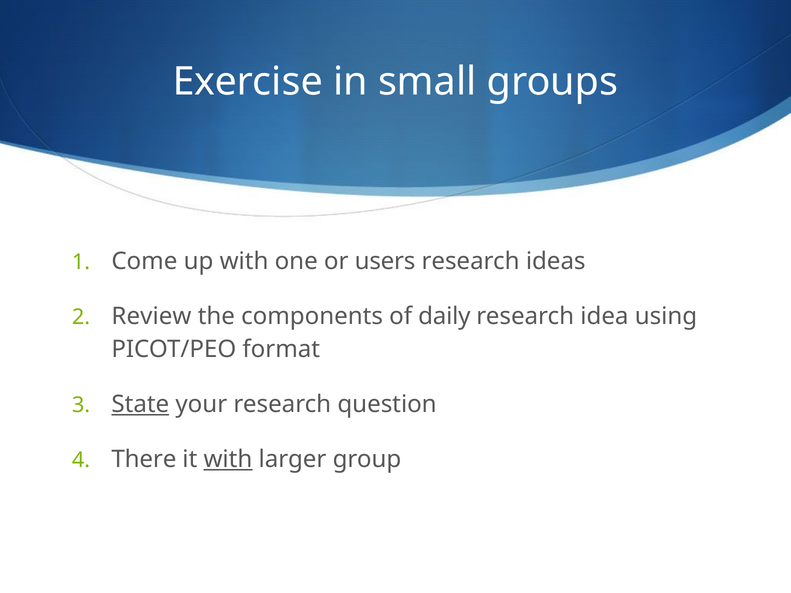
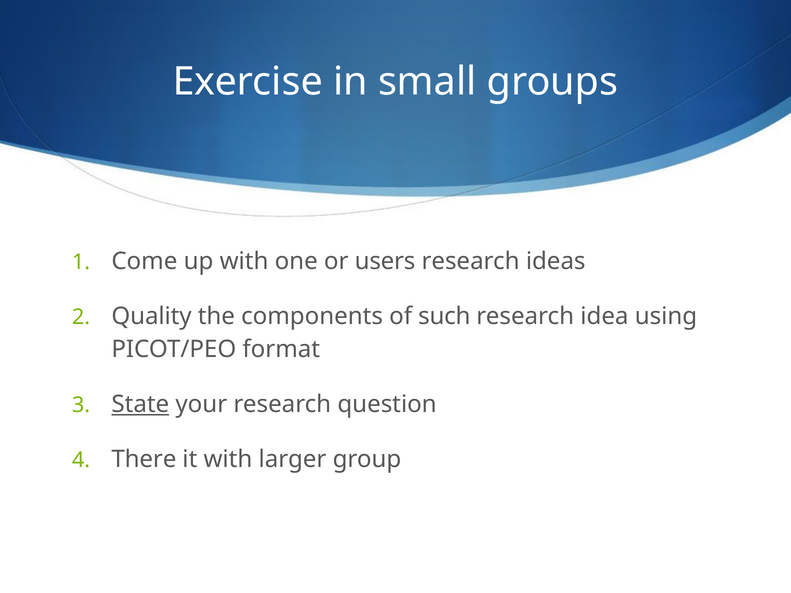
Review: Review -> Quality (152, 316)
daily: daily -> such (444, 316)
with underline: present -> none (228, 459)
